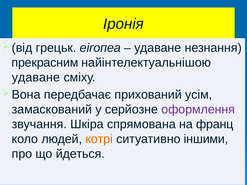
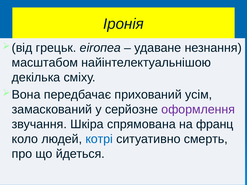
прекрасним: прекрасним -> масштабом (45, 63)
удаване: удаване -> декілька (36, 77)
котрі colour: orange -> blue (99, 139)
іншими: іншими -> смерть (206, 139)
